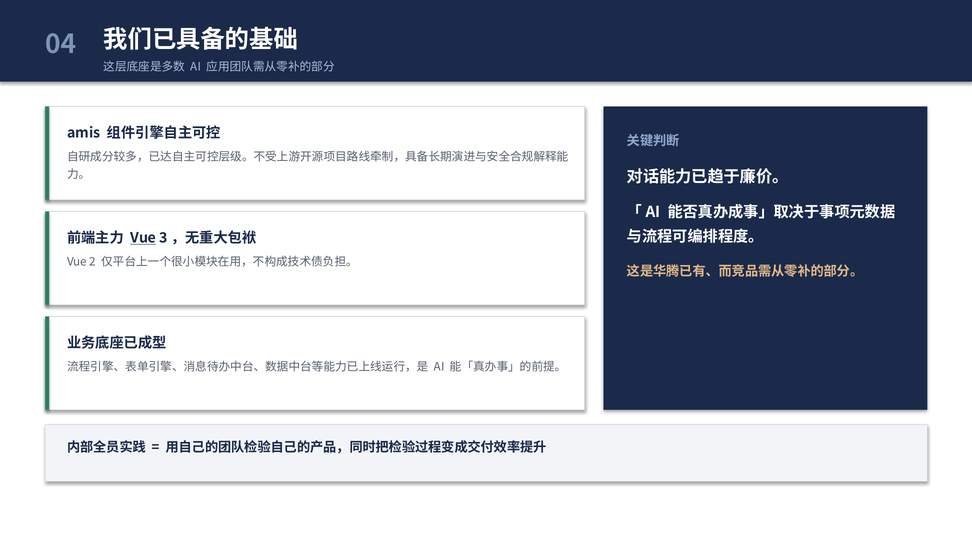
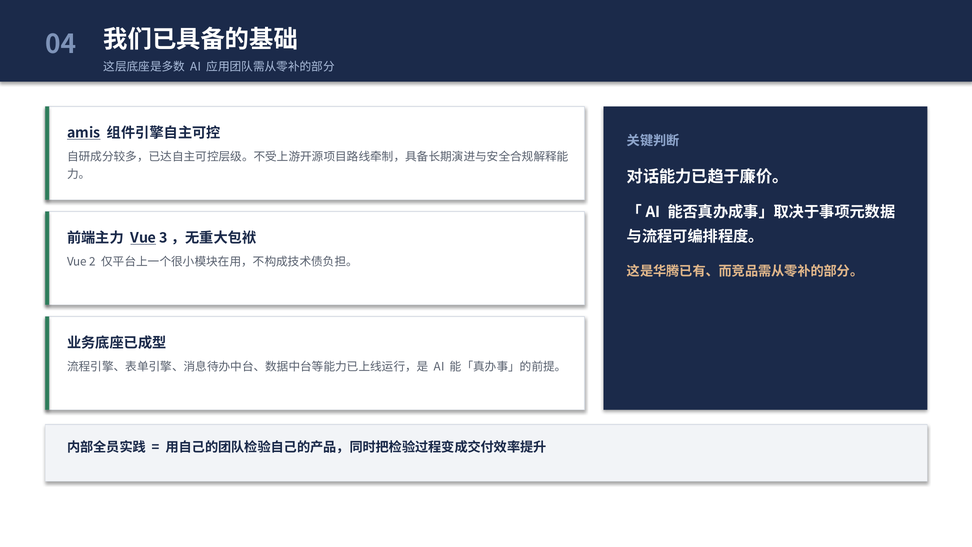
amis underline: none -> present (84, 133)
